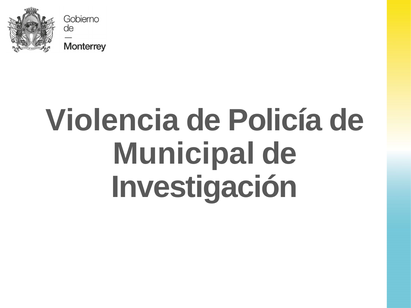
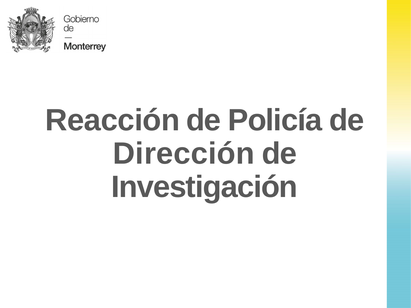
Violencia: Violencia -> Reacción (113, 120)
Municipal: Municipal -> Dirección (184, 154)
